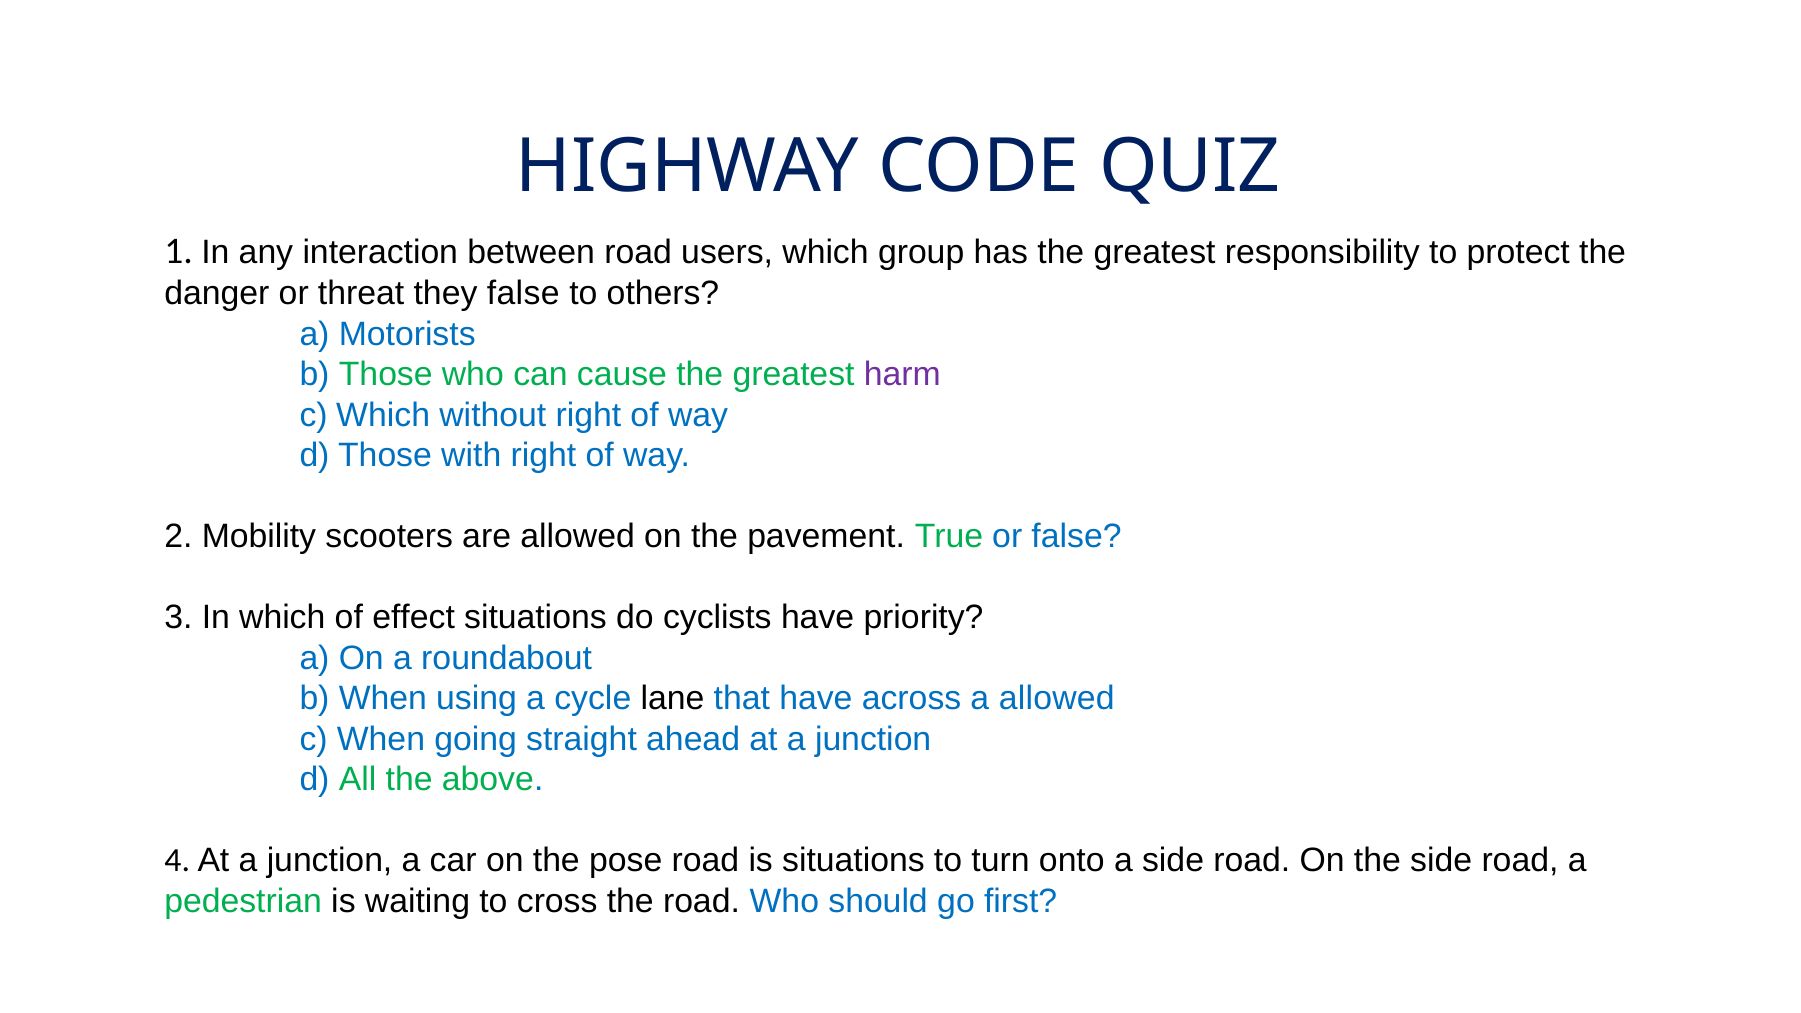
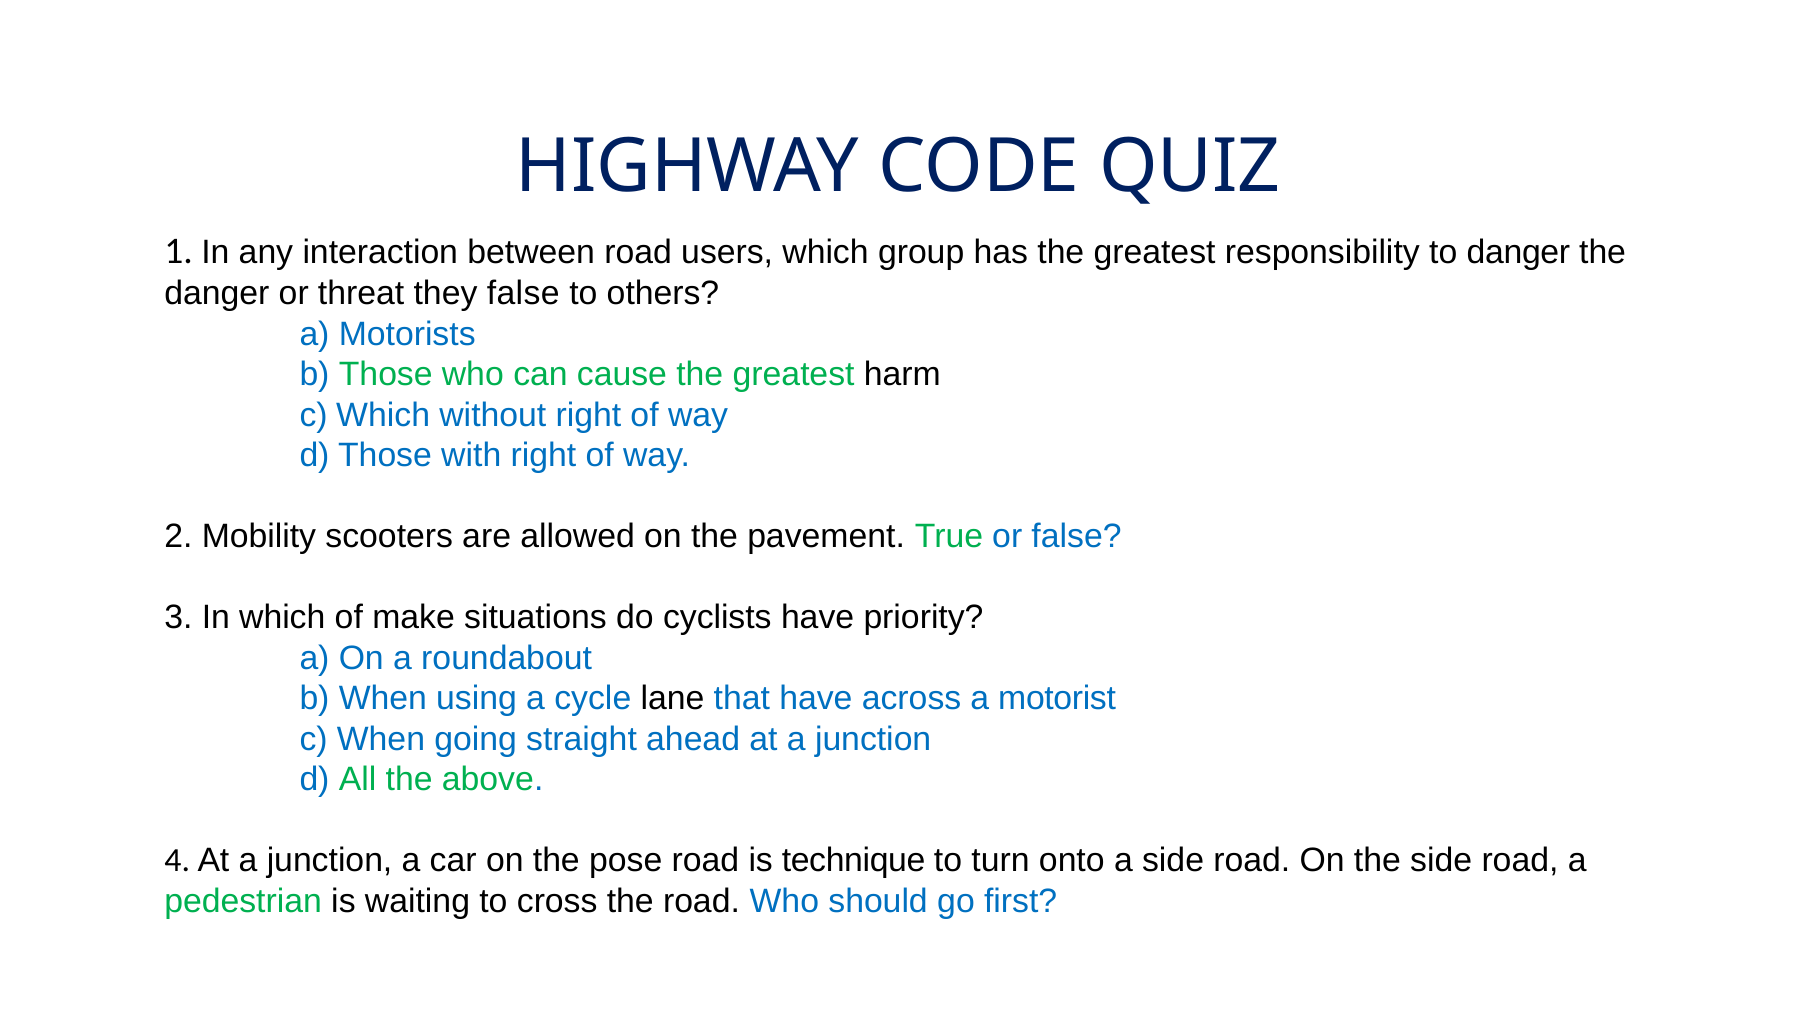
to protect: protect -> danger (1518, 252)
harm colour: purple -> black (902, 375)
effect: effect -> make (414, 618)
a allowed: allowed -> motorist (1057, 699)
is situations: situations -> technique (854, 861)
